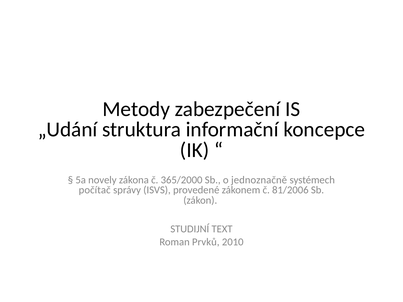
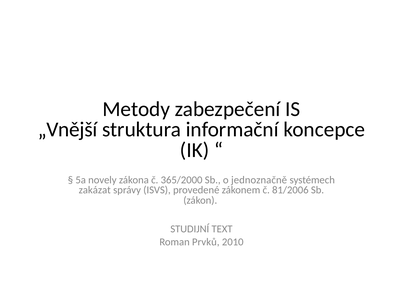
„Udání: „Udání -> „Vnější (68, 130)
počítač: počítač -> zakázat (95, 190)
